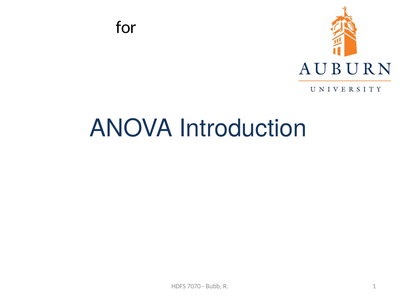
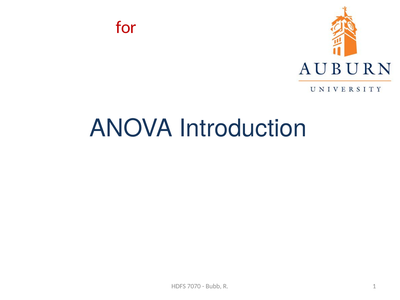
for colour: black -> red (126, 27)
